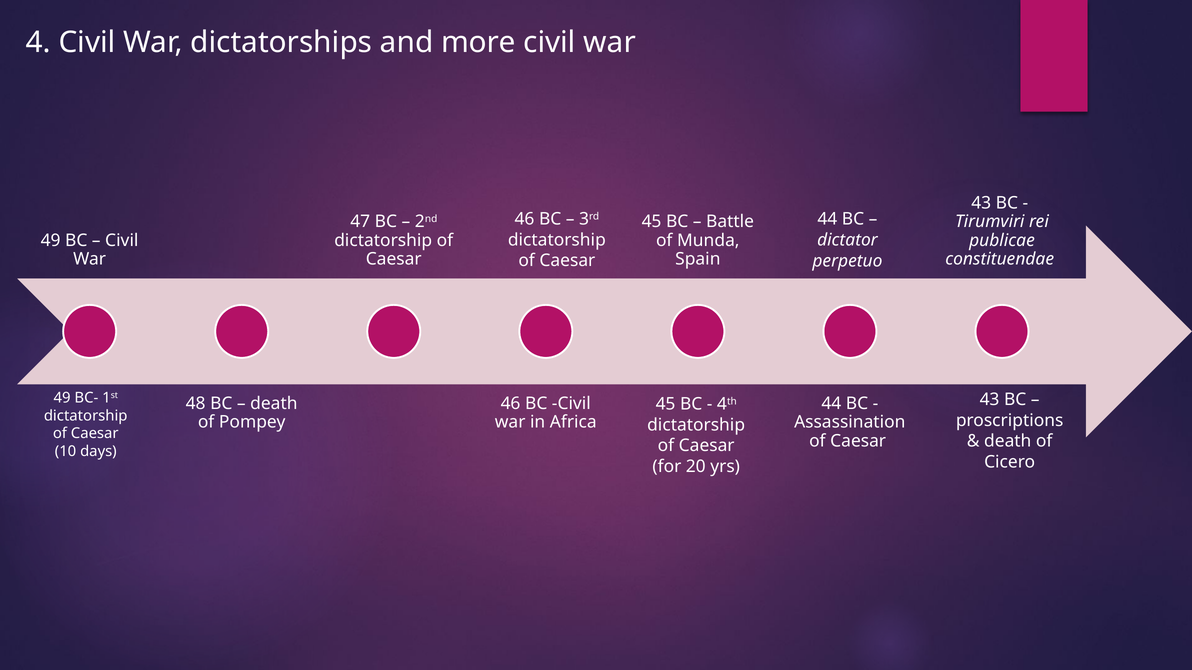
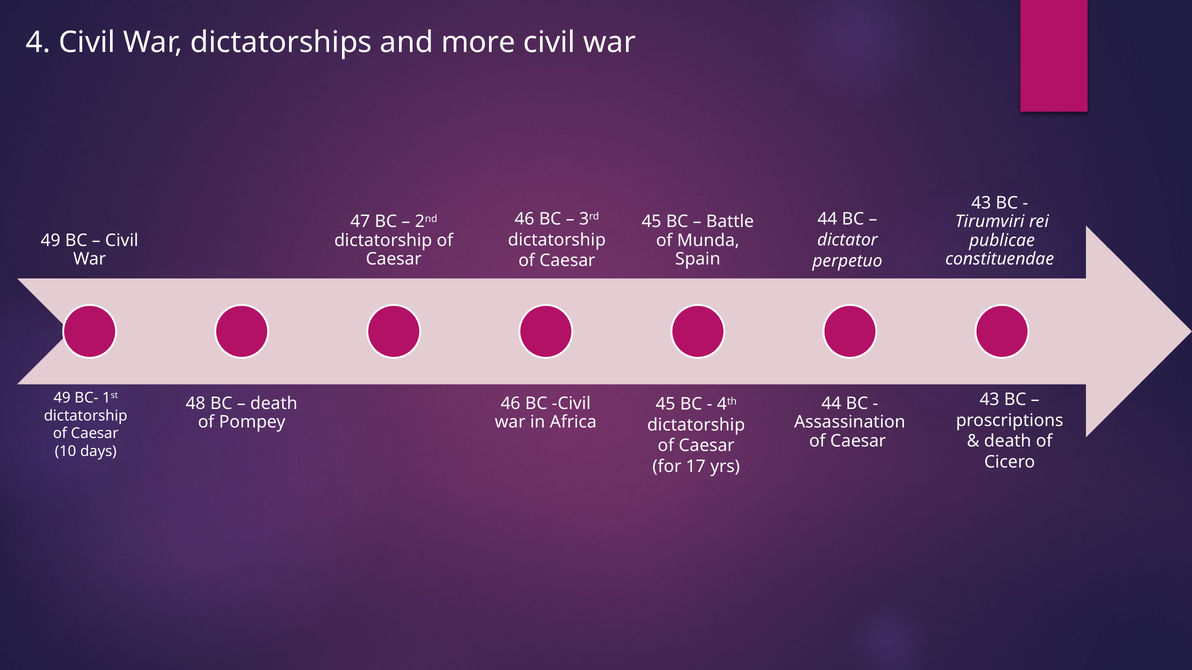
20: 20 -> 17 (696, 467)
